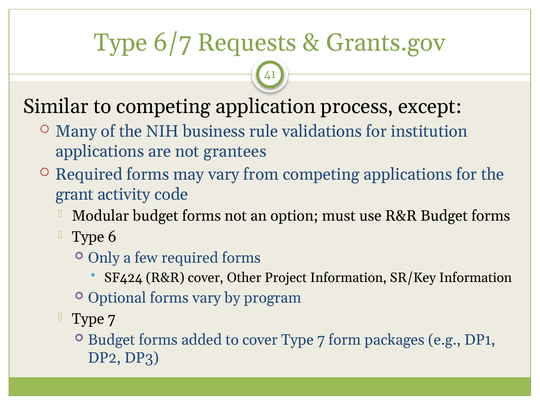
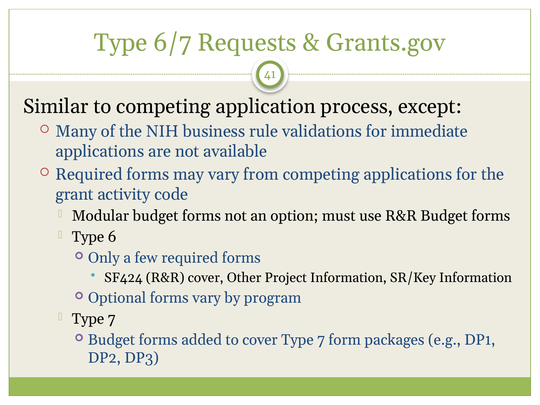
institution: institution -> immediate (429, 132)
grantees: grantees -> available (235, 151)
